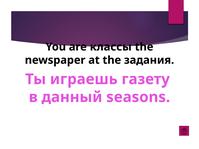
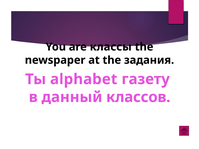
играешь: играешь -> alphabet (84, 79)
seasons: seasons -> классов (138, 97)
